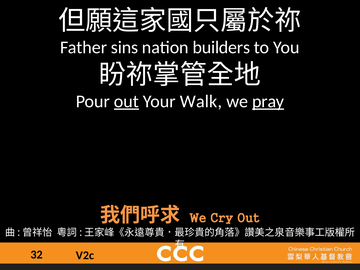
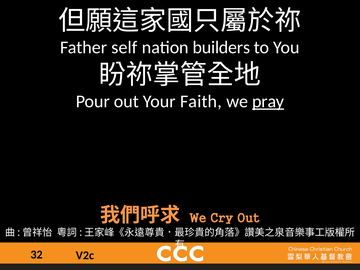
sins: sins -> self (124, 47)
out underline: present -> none (126, 101)
Walk: Walk -> Faith (201, 101)
